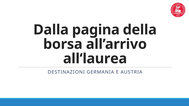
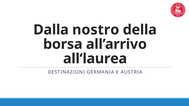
pagina: pagina -> nostro (96, 30)
